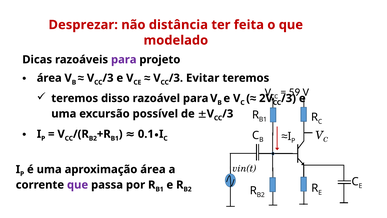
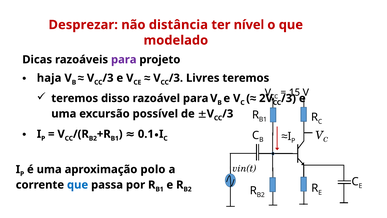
feita: feita -> nível (249, 25)
Evitar: Evitar -> Livres (203, 78)
área: área -> haja (49, 78)
59: 59 -> 15 (294, 92)
aproximação área: área -> polo (153, 169)
que colour: purple -> blue (78, 185)
